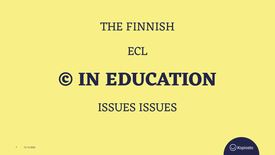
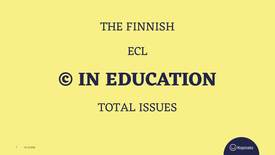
ISSUES: ISSUES -> TOTAL (117, 107)
